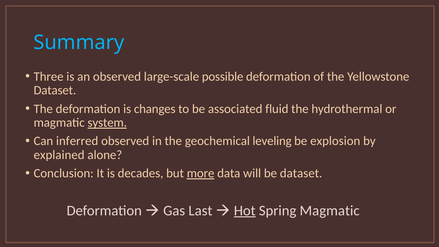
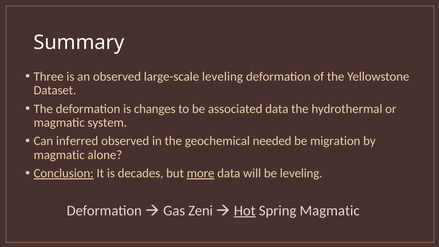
Summary colour: light blue -> white (79, 42)
large-scale possible: possible -> leveling (222, 77)
associated fluid: fluid -> data (277, 109)
system underline: present -> none (107, 123)
leveling: leveling -> needed (272, 141)
explosion: explosion -> migration (335, 141)
explained: explained -> magmatic (59, 155)
Conclusion underline: none -> present (64, 173)
be dataset: dataset -> leveling (301, 173)
Last: Last -> Zeni (201, 211)
